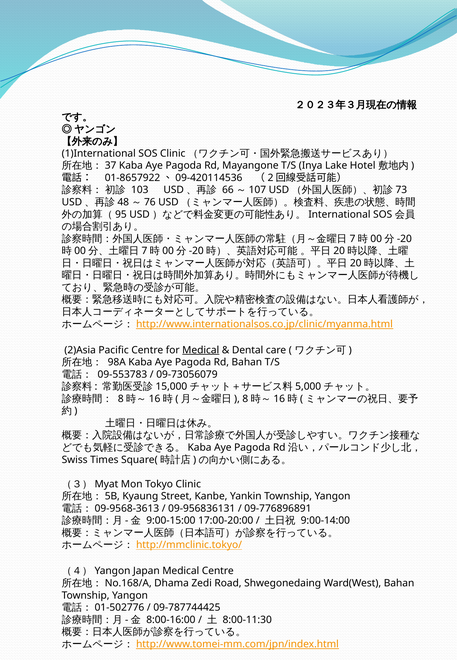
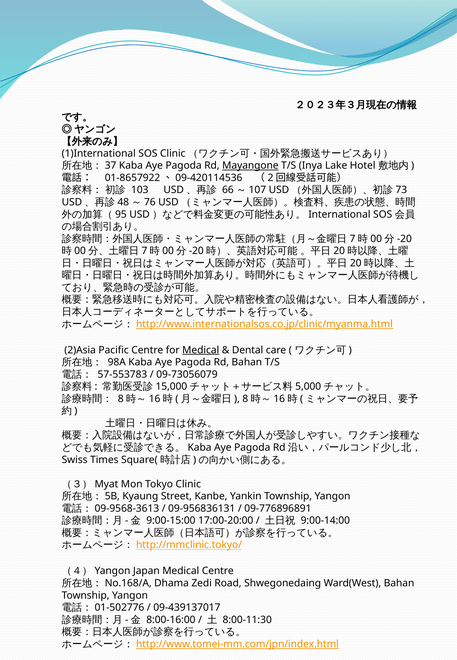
Mayangone underline: none -> present (250, 166)
09-553783: 09-553783 -> 57-553783 (122, 374)
09-787744425: 09-787744425 -> 09-439137017 (187, 608)
